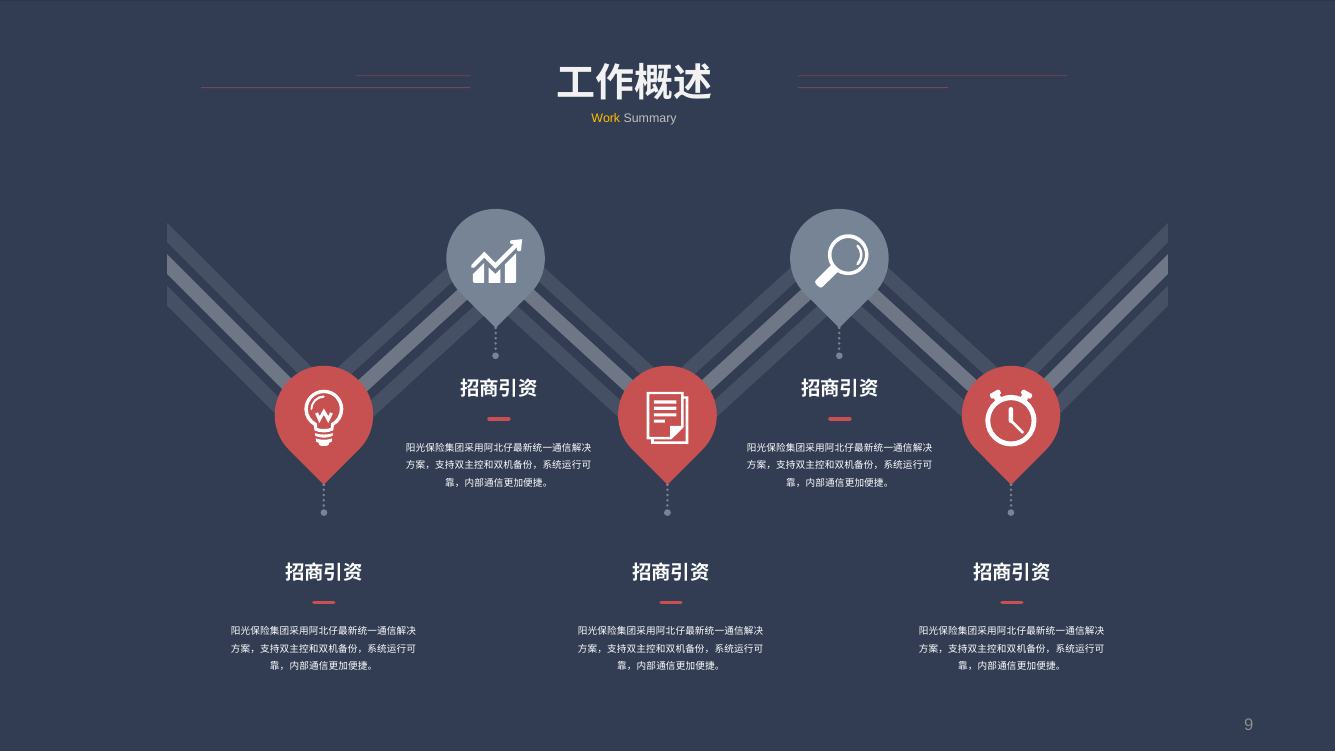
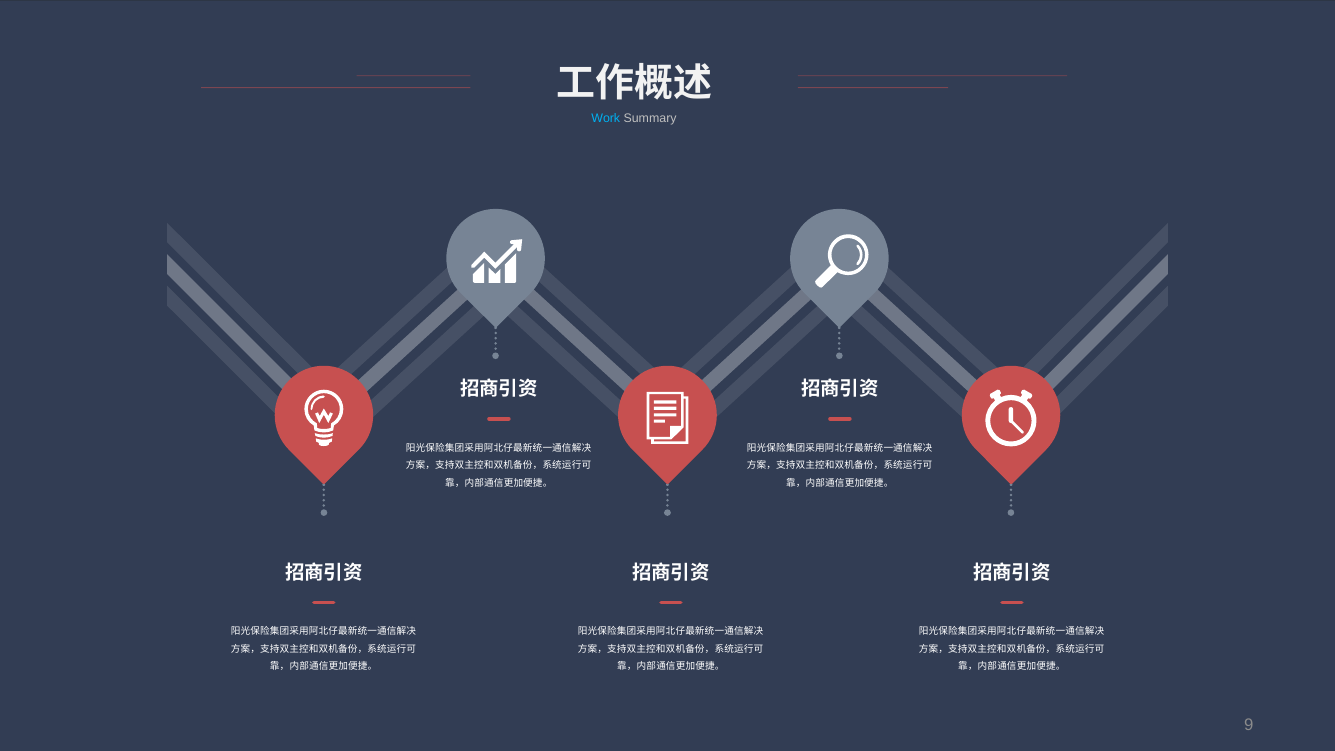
Work colour: yellow -> light blue (606, 118)
